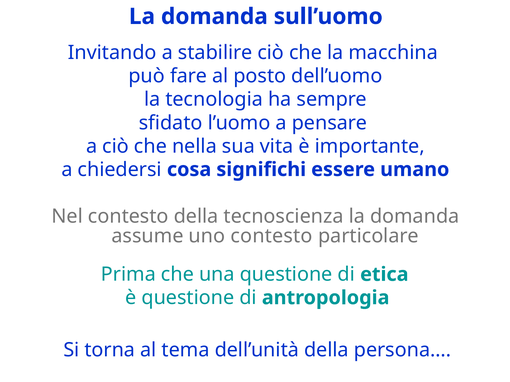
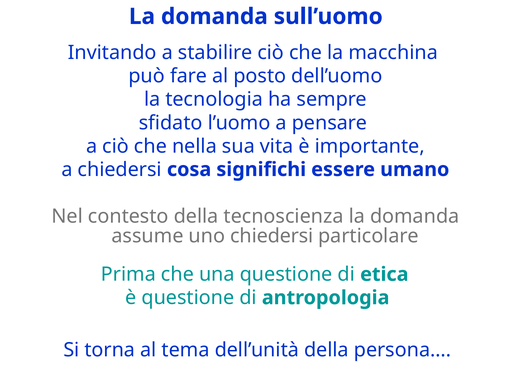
uno contesto: contesto -> chiedersi (272, 236)
